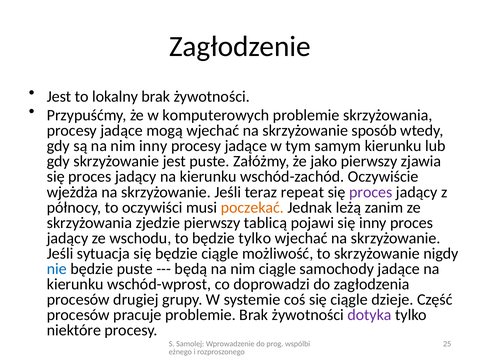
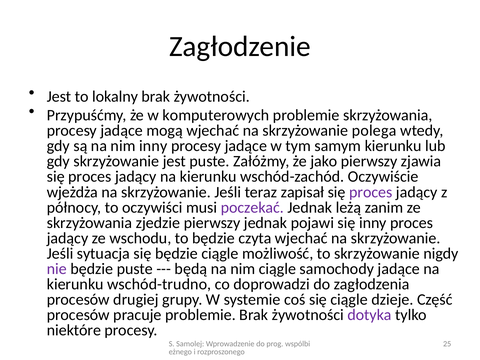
sposób: sposób -> polega (374, 131)
repeat: repeat -> zapisał (303, 192)
poczekać colour: orange -> purple (252, 207)
pierwszy tablicą: tablicą -> jednak (266, 223)
będzie tylko: tylko -> czyta (255, 238)
nie colour: blue -> purple (57, 269)
wschód-wprost: wschód-wprost -> wschód-trudno (159, 284)
